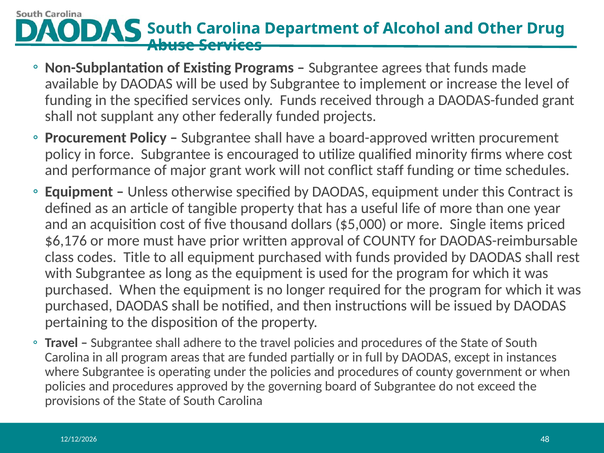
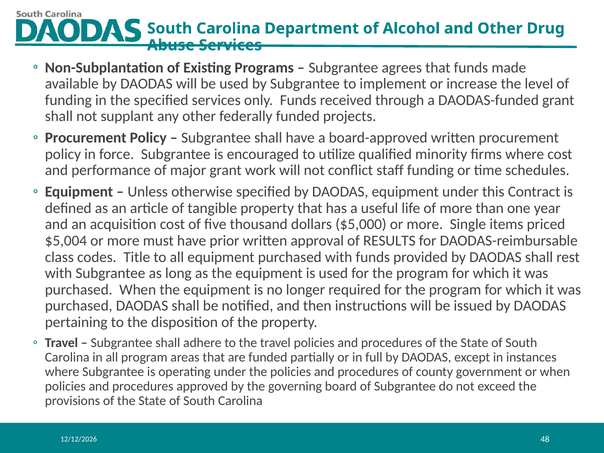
$6,176: $6,176 -> $5,004 (66, 241)
approval of COUNTY: COUNTY -> RESULTS (389, 241)
